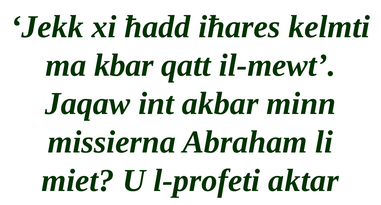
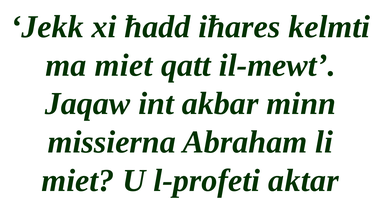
ma kbar: kbar -> miet (124, 65)
